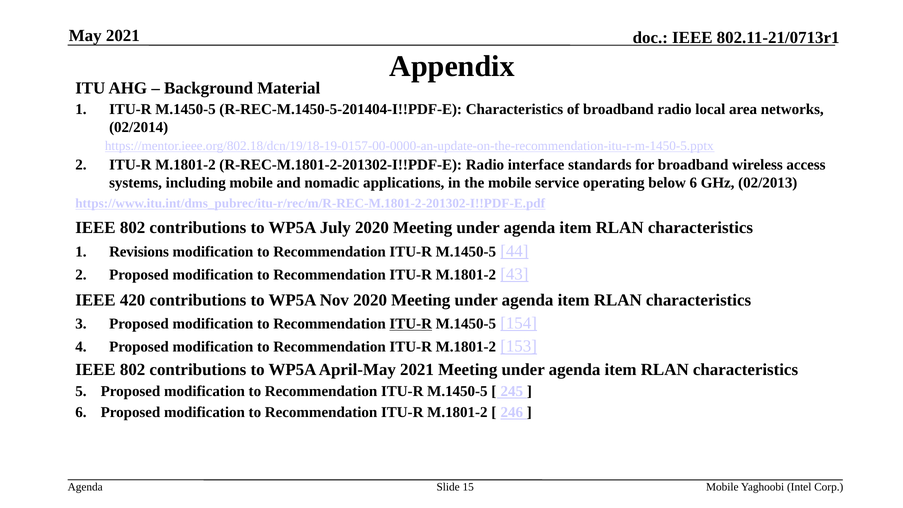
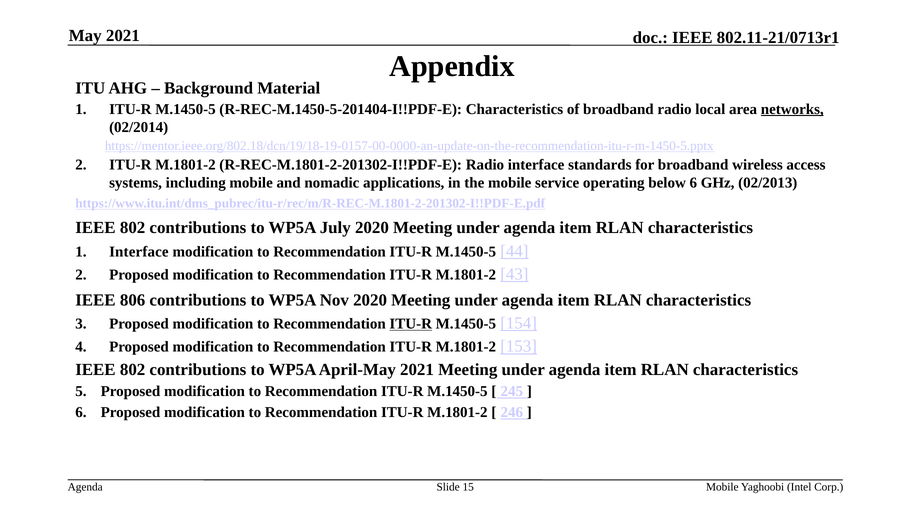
networks underline: none -> present (792, 109)
Revisions: Revisions -> Interface (139, 252)
420: 420 -> 806 (133, 300)
